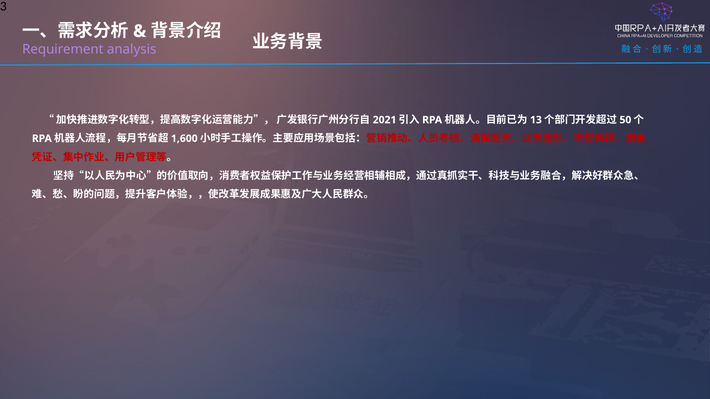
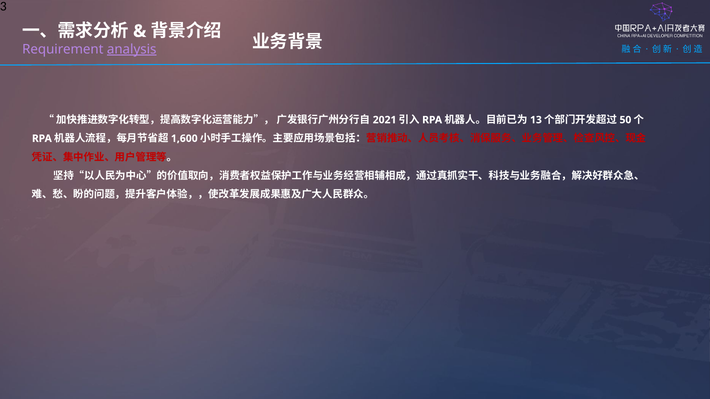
analysis underline: none -> present (132, 49)
